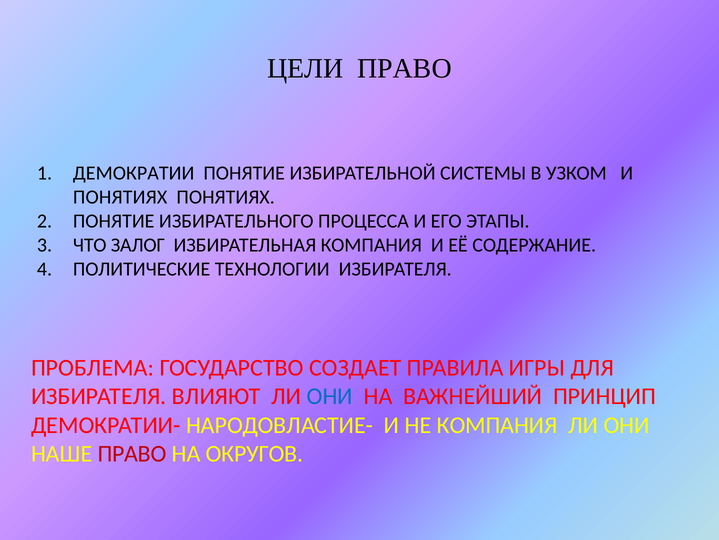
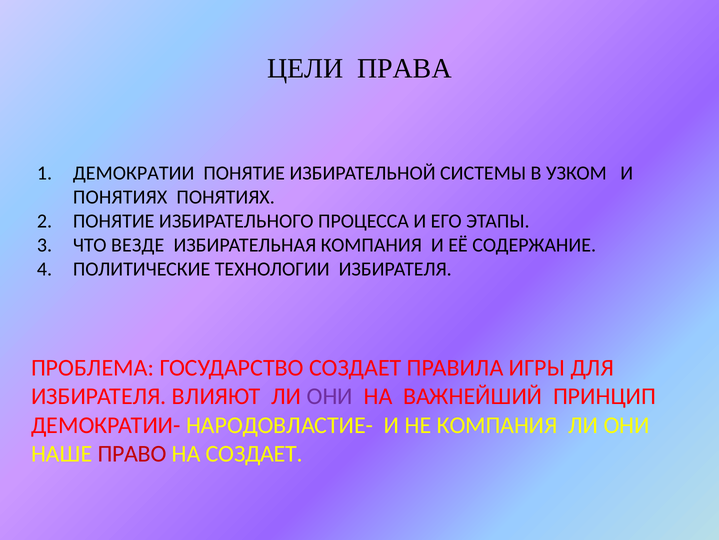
ЦЕЛИ ПРАВО: ПРАВО -> ПРАВА (404, 68)
ЗАЛОГ: ЗАЛОГ -> ВЕЗДЕ (138, 245)
ОНИ colour: blue -> purple (330, 396)
НА ОКРУГОВ: ОКРУГОВ -> СОЗДАЕТ (254, 453)
